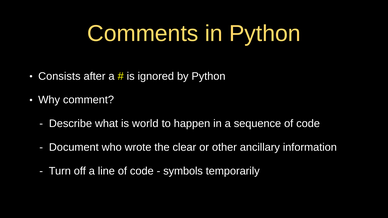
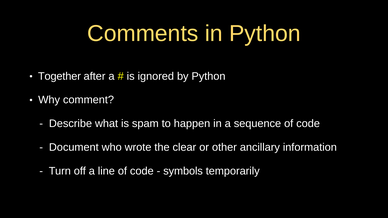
Consists: Consists -> Together (59, 76)
world: world -> spam (145, 124)
